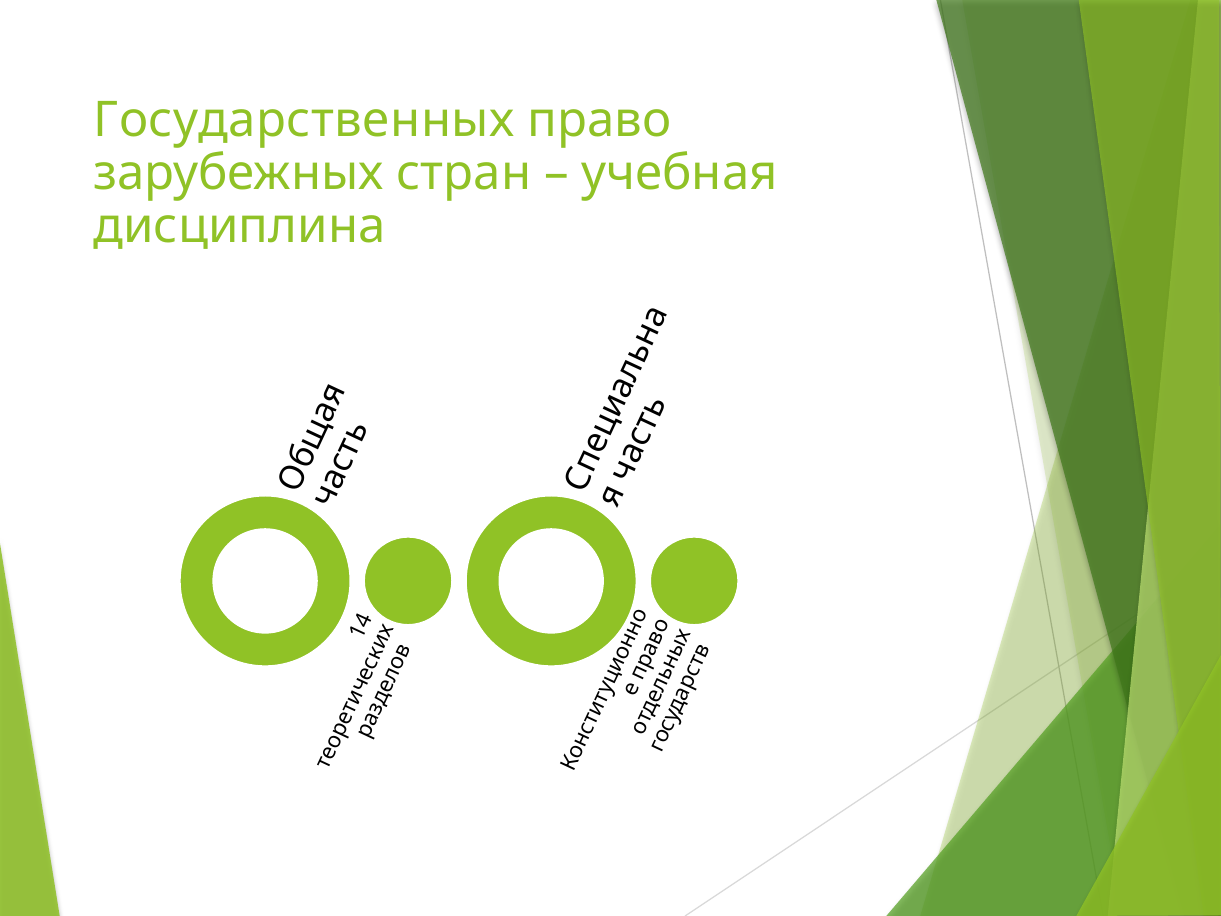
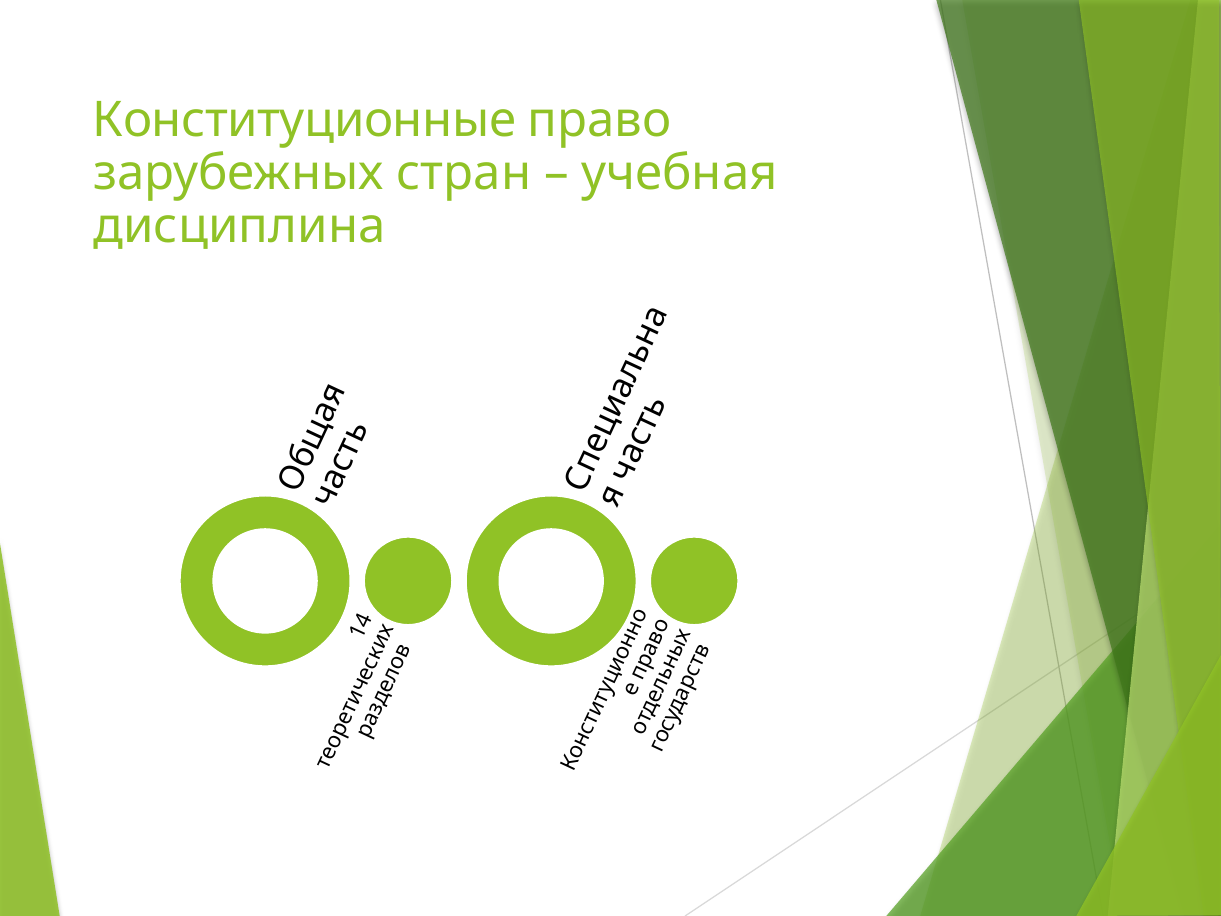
Государственных: Государственных -> Конституционные (304, 120)
